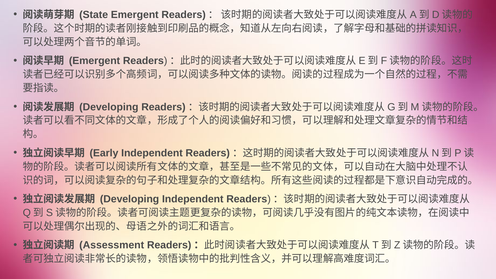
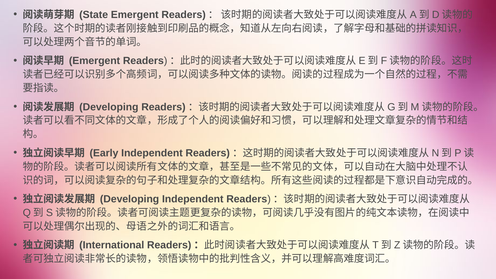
Assessment: Assessment -> International (112, 245)
